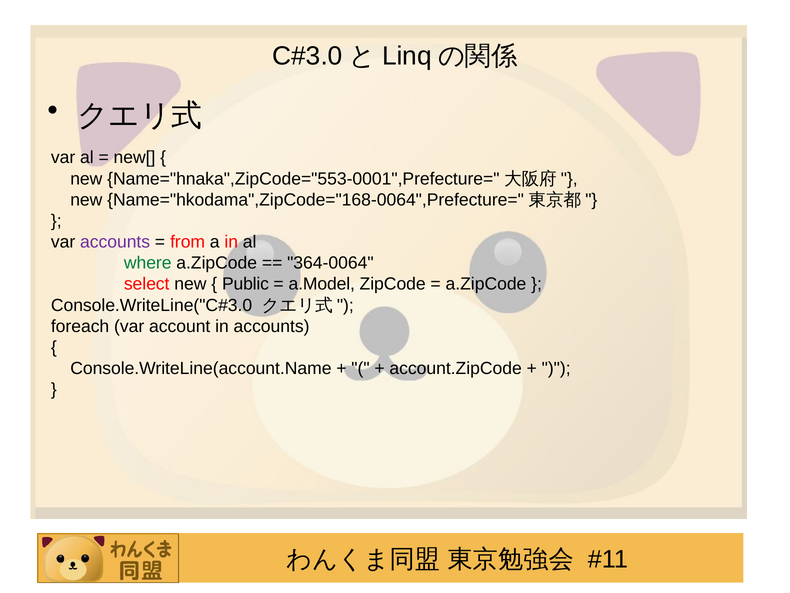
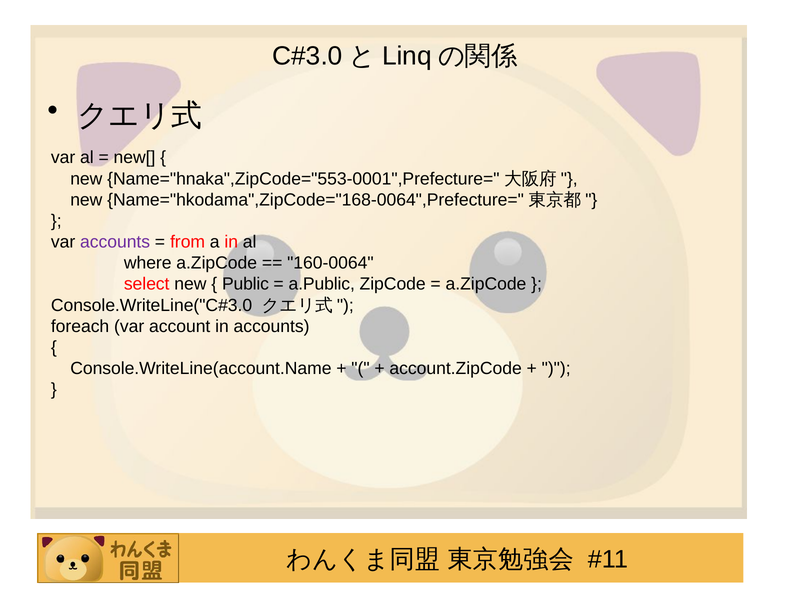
where colour: green -> black (148, 263)
364-0064: 364-0064 -> 160-0064 (330, 263)
a.Model: a.Model -> a.Public (322, 284)
